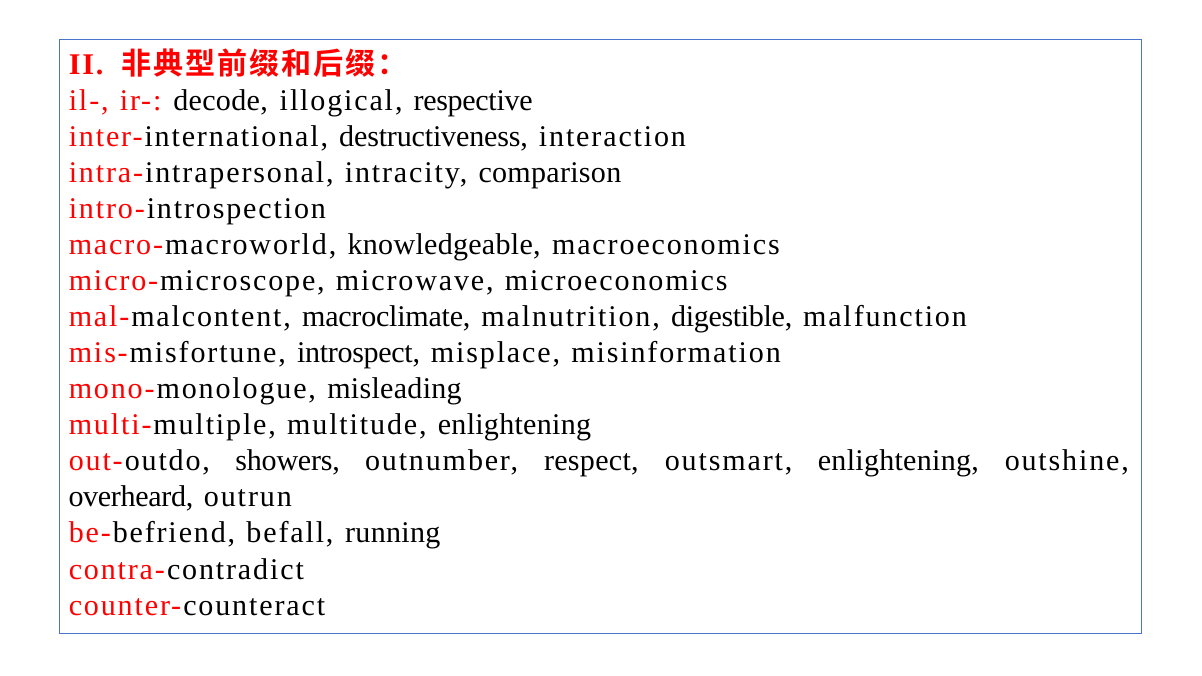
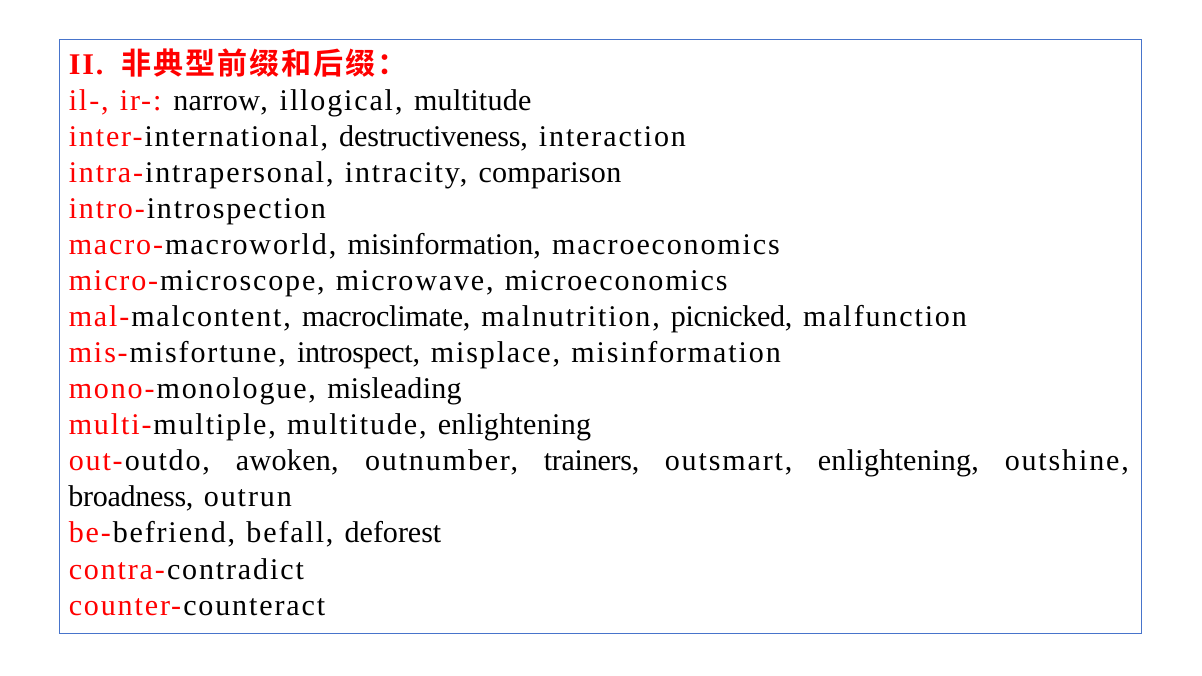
decode: decode -> narrow (221, 100)
illogical respective: respective -> multitude (473, 100)
macro-macroworld knowledgeable: knowledgeable -> misinformation (444, 245)
digestible: digestible -> picnicked (732, 317)
showers: showers -> awoken (287, 461)
respect: respect -> trainers (592, 461)
overheard: overheard -> broadness (131, 497)
running: running -> deforest (393, 533)
